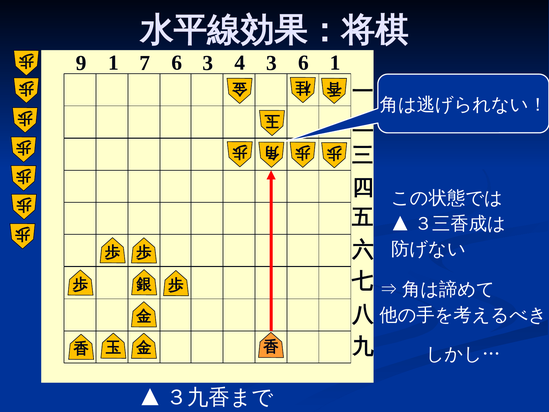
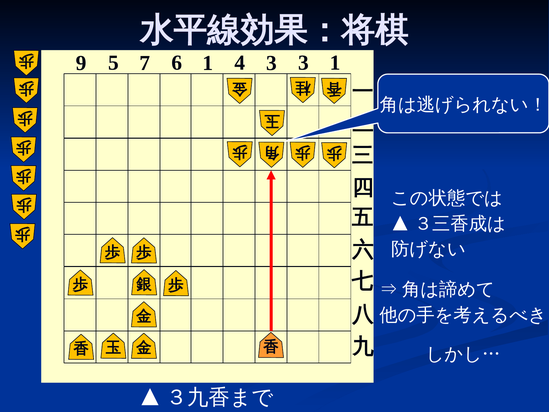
9 1: 1 -> 5 (113, 63)
6 3: 3 -> 1 (208, 63)
3 6: 6 -> 3 (303, 63)
